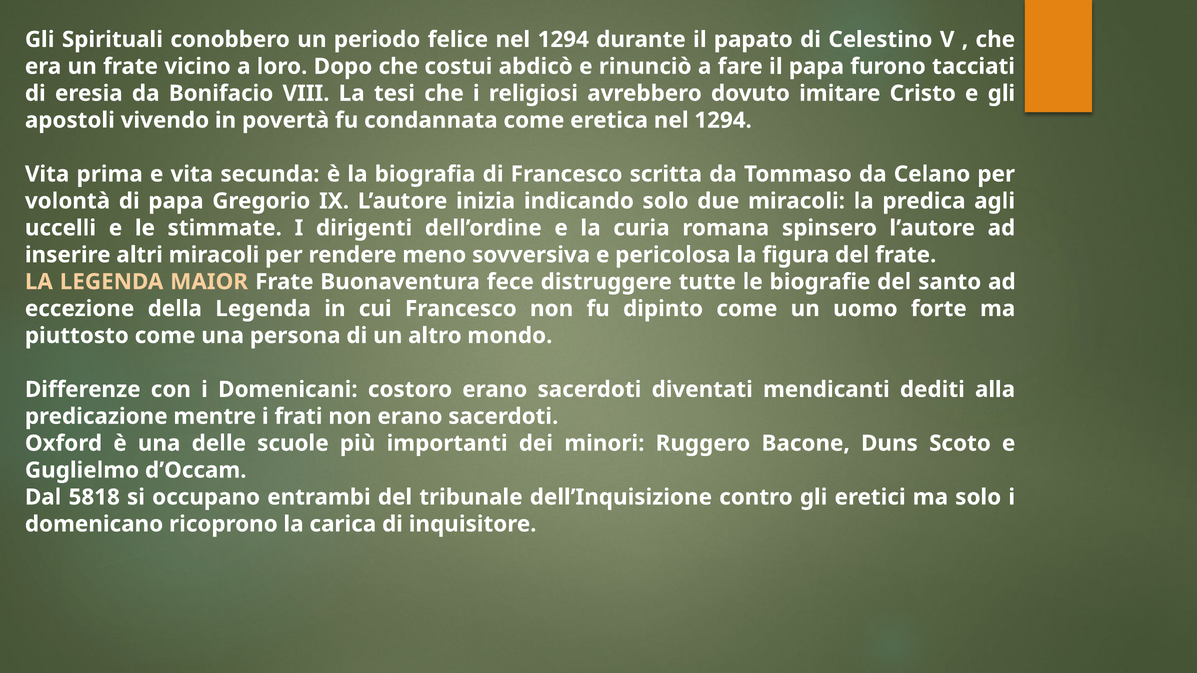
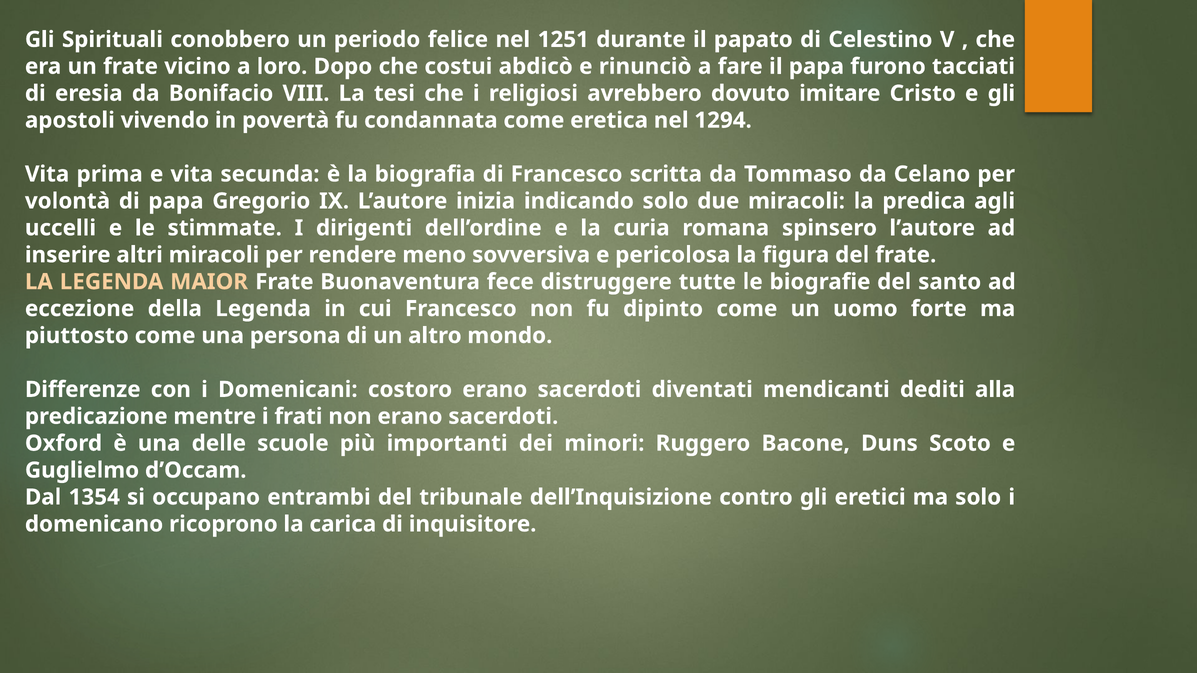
felice nel 1294: 1294 -> 1251 (563, 40)
5818: 5818 -> 1354 (94, 497)
